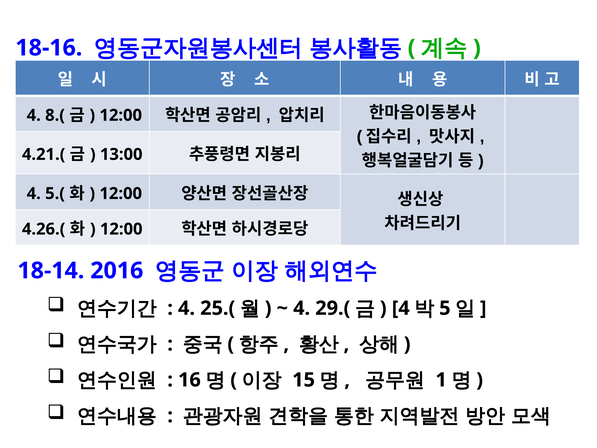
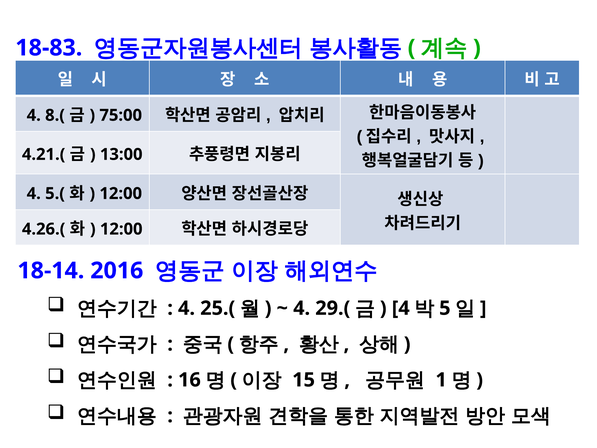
18-16: 18-16 -> 18-83 (49, 48)
12:00: 12:00 -> 75:00 (121, 115)
